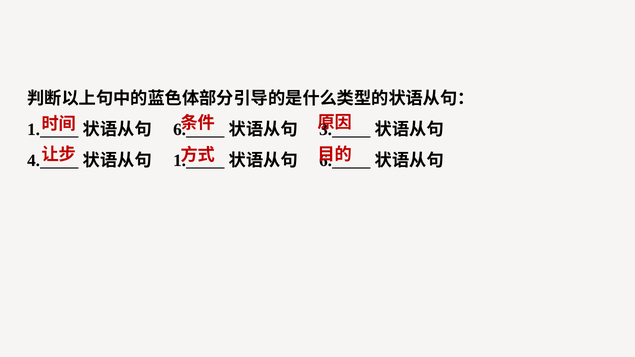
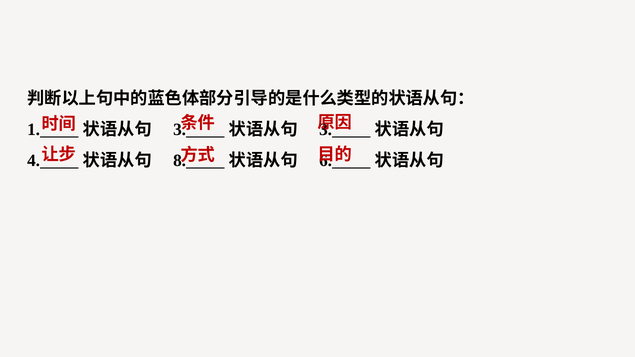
6: 6 -> 3 (180, 130)
1: 1 -> 8 (180, 160)
